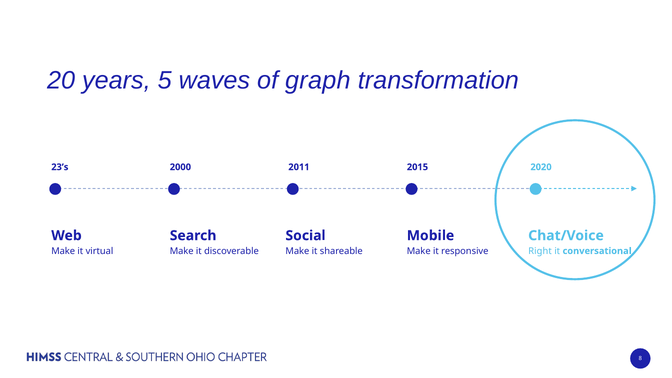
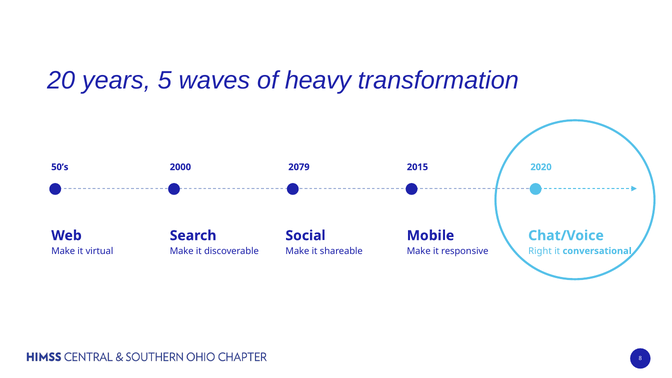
graph: graph -> heavy (318, 80)
23’s: 23’s -> 50’s (60, 167)
2011: 2011 -> 2079 (299, 167)
